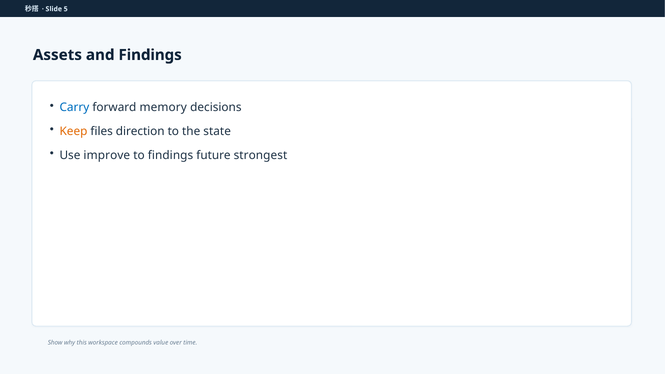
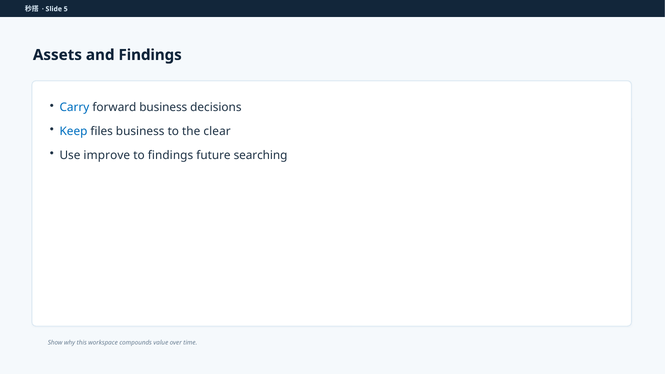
forward memory: memory -> business (163, 108)
Keep colour: orange -> blue (73, 131)
files direction: direction -> business (140, 131)
state: state -> clear (217, 131)
strongest: strongest -> searching (261, 155)
